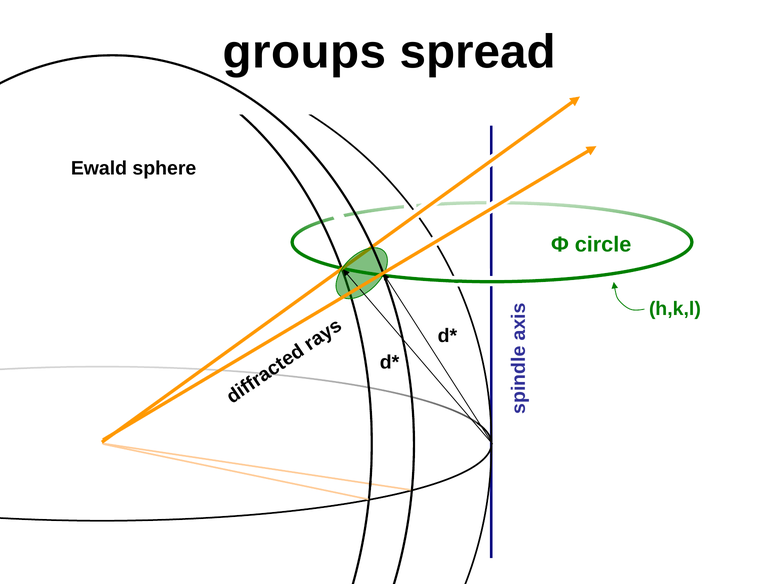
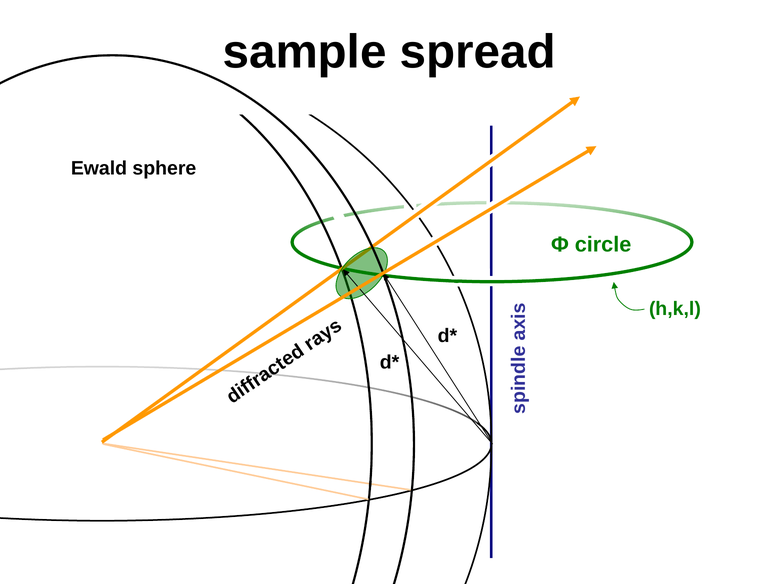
groups: groups -> sample (305, 52)
